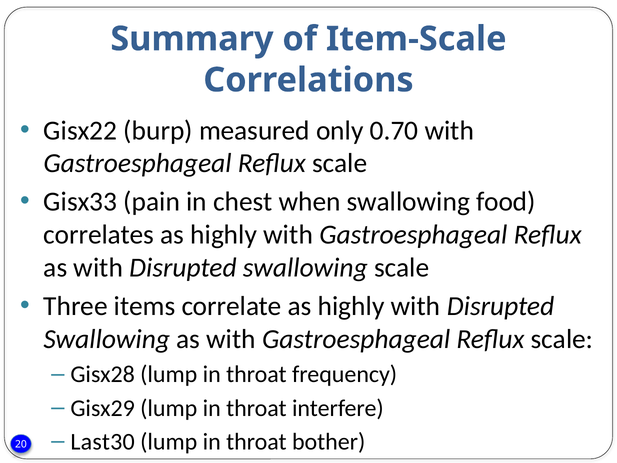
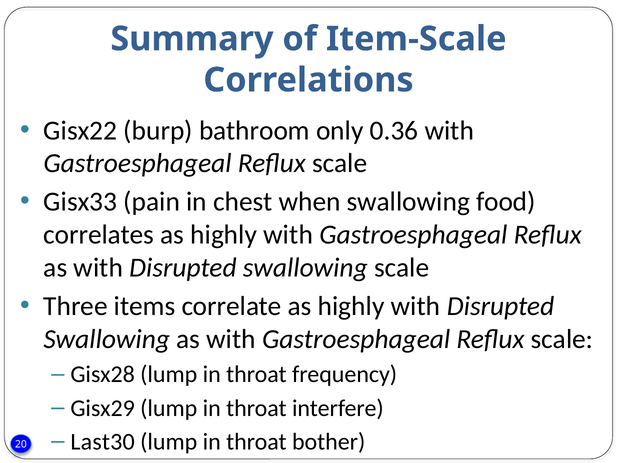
measured: measured -> bathroom (254, 130)
0.70: 0.70 -> 0.36 (394, 130)
